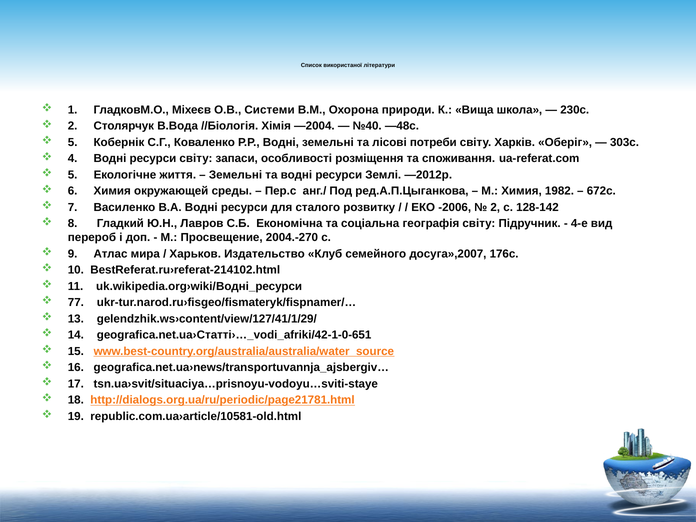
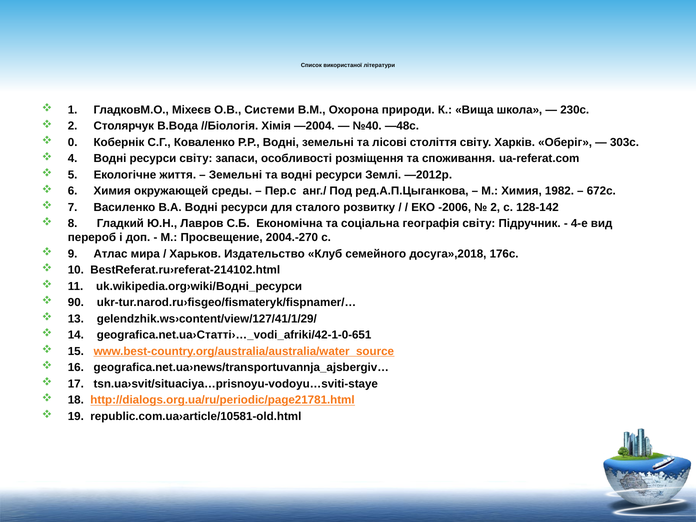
5: 5 -> 0 (73, 142)
потреби: потреби -> століття (433, 142)
досуга»,2007: досуга»,2007 -> досуга»,2018 (448, 254)
77: 77 -> 90 (76, 302)
